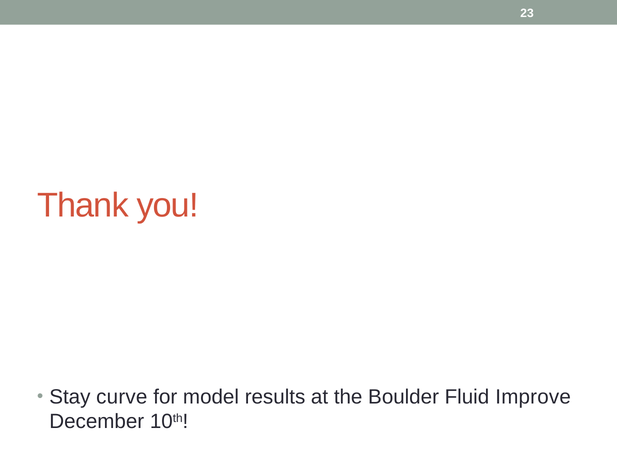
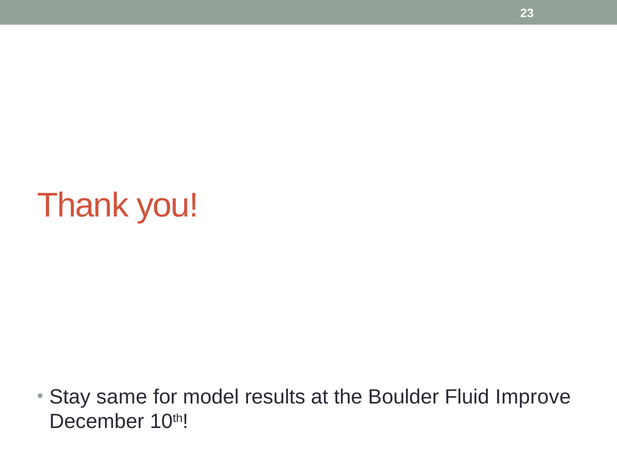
curve: curve -> same (122, 397)
